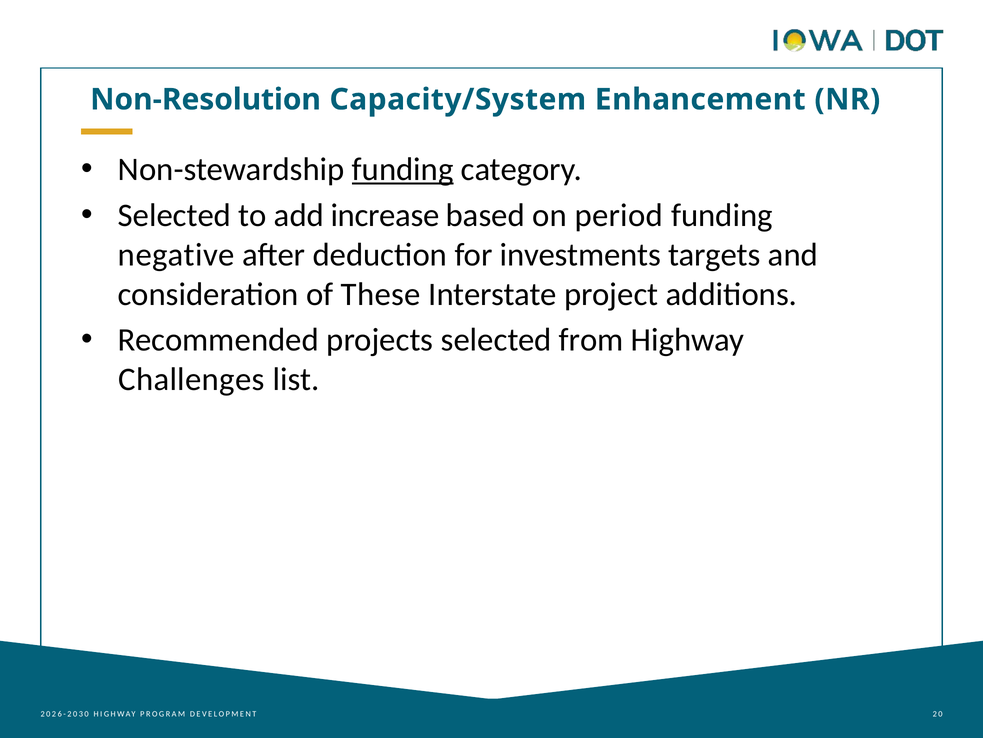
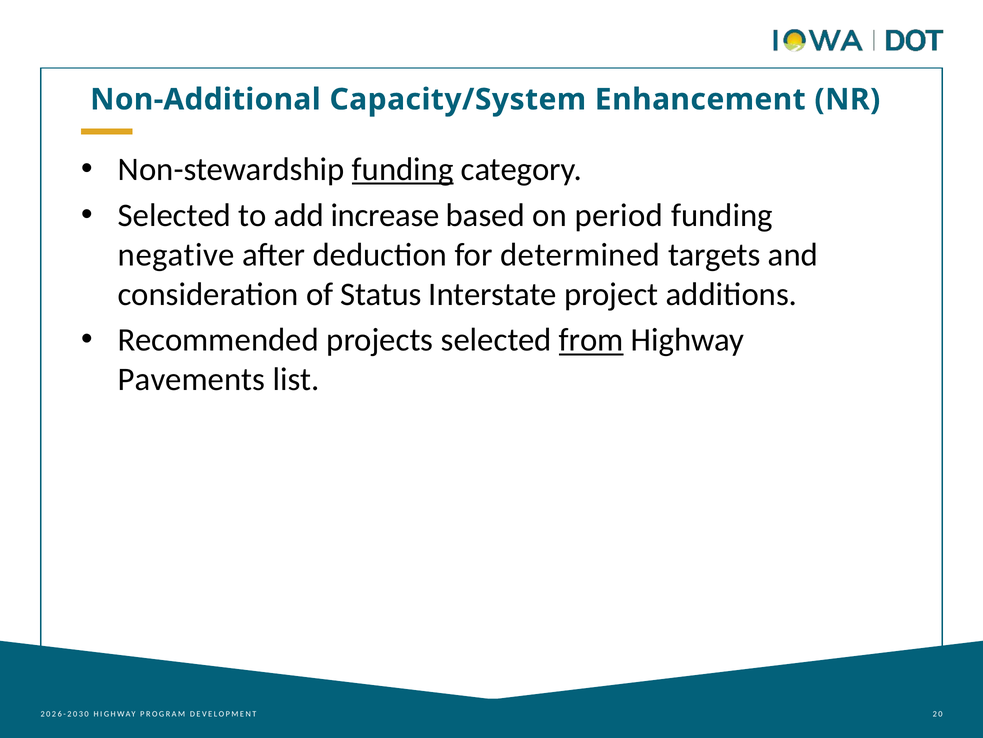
Non-Resolution: Non-Resolution -> Non-Additional (205, 99)
investments: investments -> determined (580, 255)
These: These -> Status (381, 294)
from underline: none -> present (591, 340)
Challenges: Challenges -> Pavements (192, 379)
